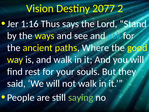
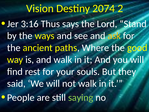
2077: 2077 -> 2074 (104, 8)
1:16: 1:16 -> 3:16 (30, 24)
ask colour: light blue -> yellow (114, 36)
